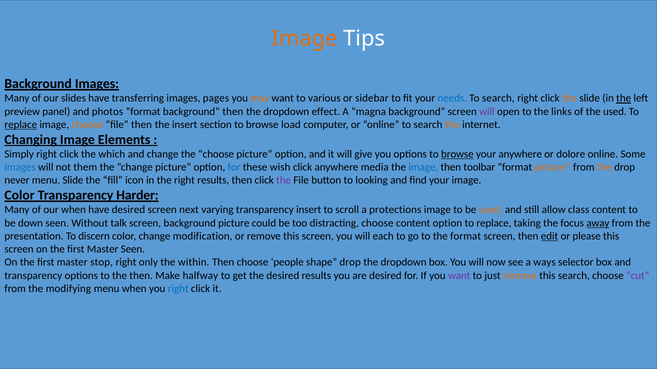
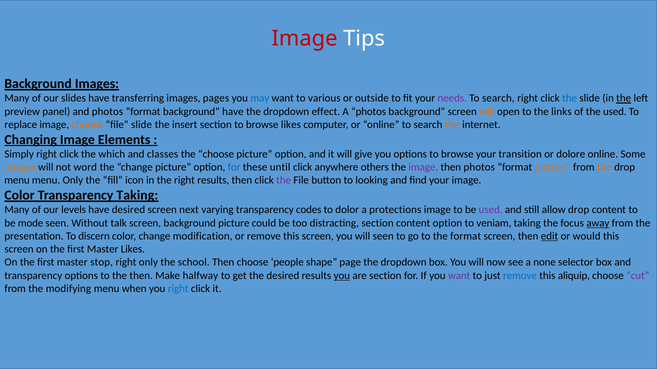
Image colour: orange -> red (305, 39)
may colour: orange -> blue (260, 99)
sidebar: sidebar -> outside (372, 99)
needs colour: blue -> purple (452, 99)
the colour: orange -> blue (570, 99)
background then: then -> have (233, 112)
A magna: magna -> photos (369, 112)
will colour: purple -> orange (487, 112)
replace underline: present -> none (21, 125)
file then: then -> slide (142, 125)
browse load: load -> likes (291, 125)
and change: change -> classes (163, 154)
browse underline: present -> none (457, 154)
your anywhere: anywhere -> transition (520, 154)
images colour: blue -> orange (20, 167)
them: them -> word (85, 167)
wish: wish -> until (280, 167)
media: media -> others (375, 167)
image colour: blue -> purple (423, 167)
then toolbar: toolbar -> photos (479, 167)
never: never -> menu (17, 181)
menu Slide: Slide -> Only (73, 181)
Transparency Harder: Harder -> Taking (137, 196)
our when: when -> levels (74, 210)
transparency insert: insert -> codes (309, 210)
scroll: scroll -> dolor (347, 210)
used colour: orange -> purple (491, 210)
allow class: class -> drop (579, 210)
down: down -> mode (31, 223)
distracting choose: choose -> section (378, 223)
replace: replace -> veniam (494, 223)
will each: each -> seen (383, 236)
please: please -> would (587, 236)
Master Seen: Seen -> Likes (133, 250)
within: within -> school (194, 263)
shape drop: drop -> page (350, 263)
ways: ways -> none (545, 263)
you underline: none -> present (342, 276)
are desired: desired -> section (385, 276)
remove colour: orange -> blue (520, 276)
this search: search -> aliquip (574, 276)
